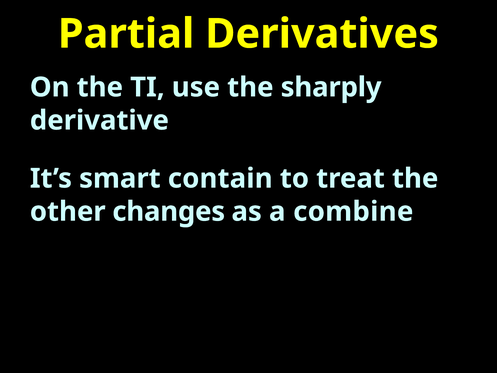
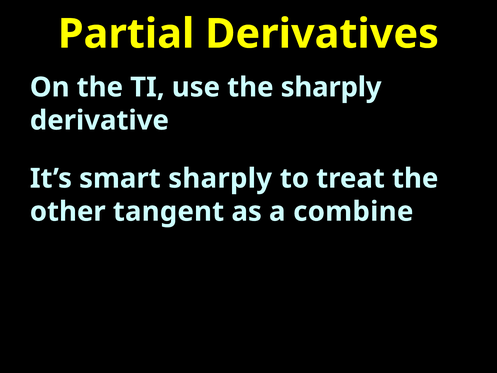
smart contain: contain -> sharply (220, 178)
changes: changes -> tangent (168, 211)
